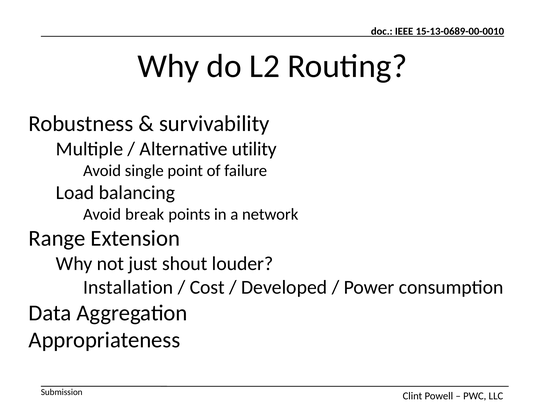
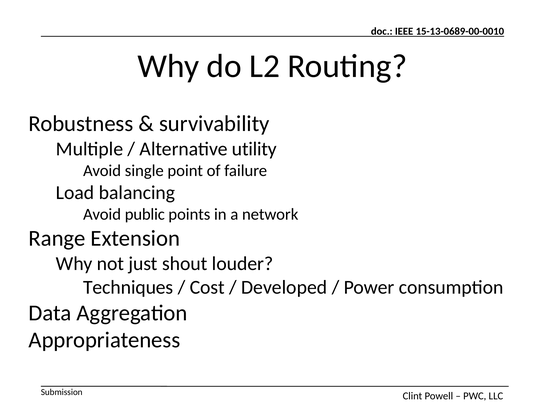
break: break -> public (145, 214)
Installation: Installation -> Techniques (128, 287)
